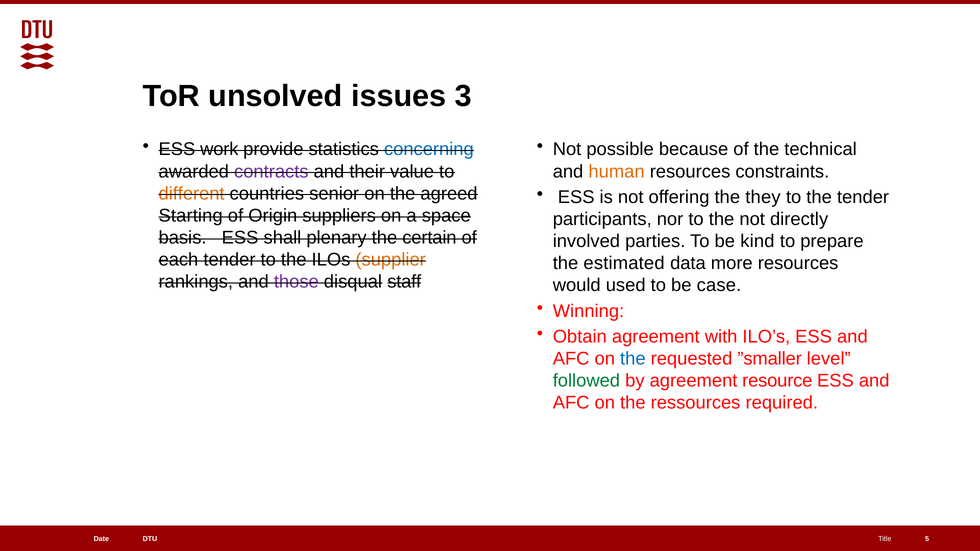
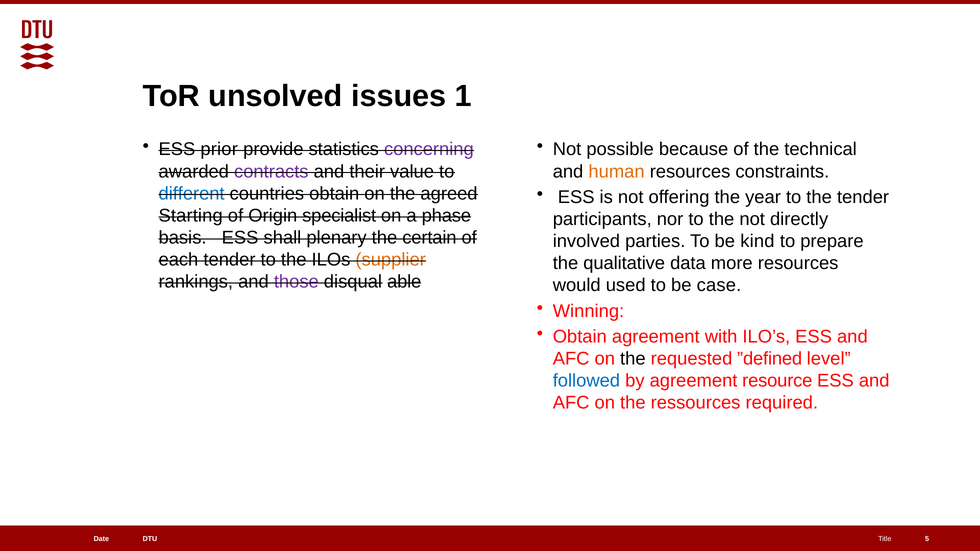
3: 3 -> 1 (463, 96)
work: work -> prior (219, 149)
concerning colour: blue -> purple (429, 149)
different colour: orange -> blue (192, 194)
countries senior: senior -> obtain (334, 194)
they: they -> year (763, 197)
suppliers: suppliers -> specialist (339, 216)
space: space -> phase (446, 216)
estimated: estimated -> qualitative (624, 263)
staff: staff -> able (404, 282)
the colour: blue -> black (633, 359)
”smaller: ”smaller -> ”defined (770, 359)
followed colour: green -> blue (586, 381)
